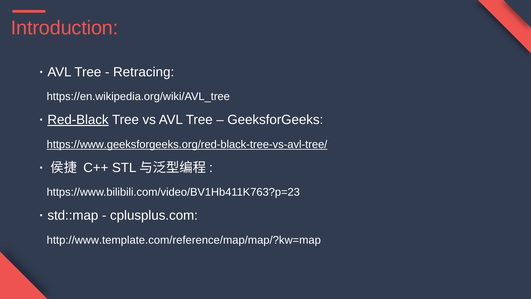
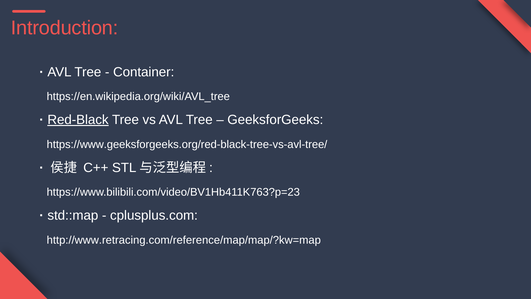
Retracing: Retracing -> Container (144, 72)
https://www.geeksforgeeks.org/red-black-tree-vs-avl-tree/ underline: present -> none (187, 144)
http://www.template.com/reference/map/map/?kw=map: http://www.template.com/reference/map/map/?kw=map -> http://www.retracing.com/reference/map/map/?kw=map (184, 240)
